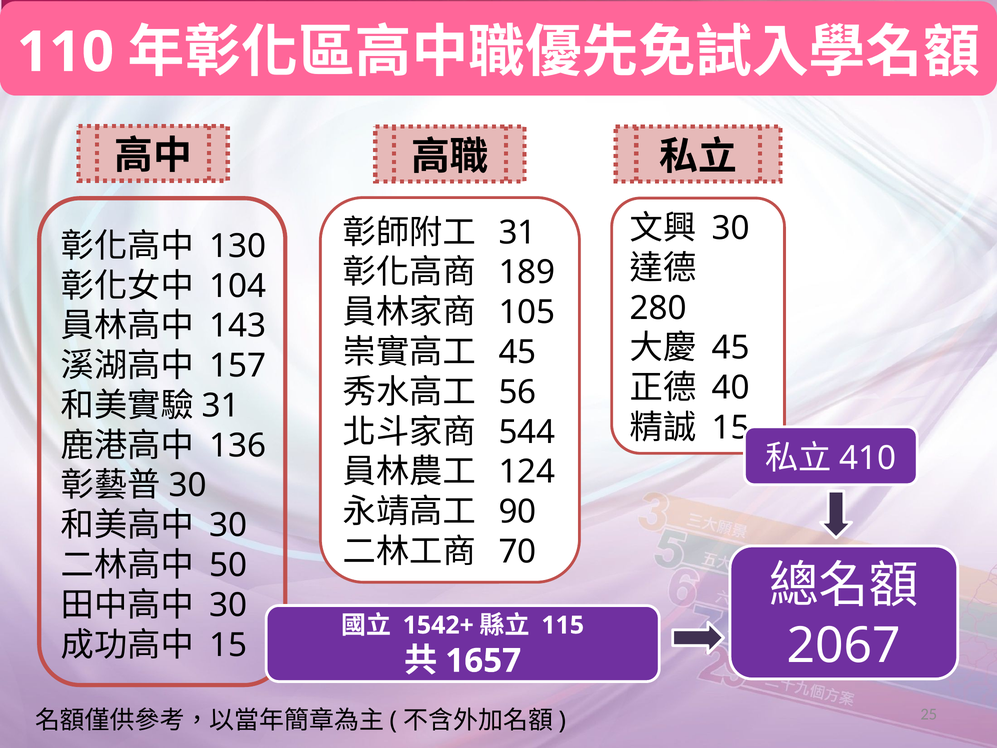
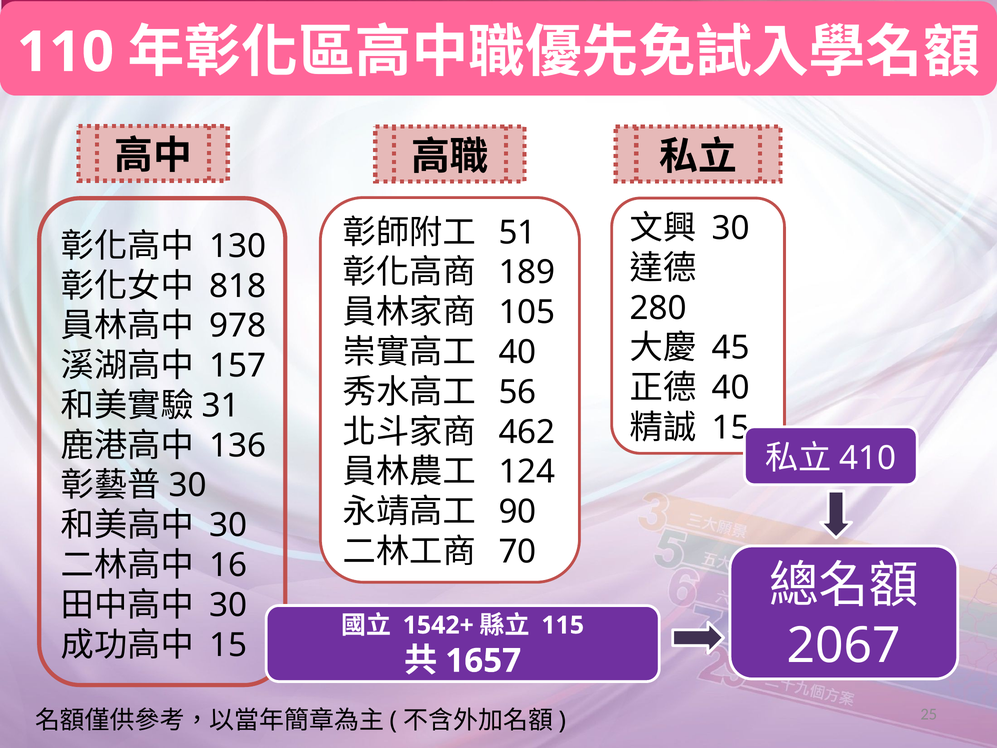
31: 31 -> 51 (517, 233)
104: 104 -> 818 (238, 286)
143: 143 -> 978 (238, 326)
45: 45 -> 40 (517, 352)
544: 544 -> 462 (527, 432)
50: 50 -> 16 (228, 565)
